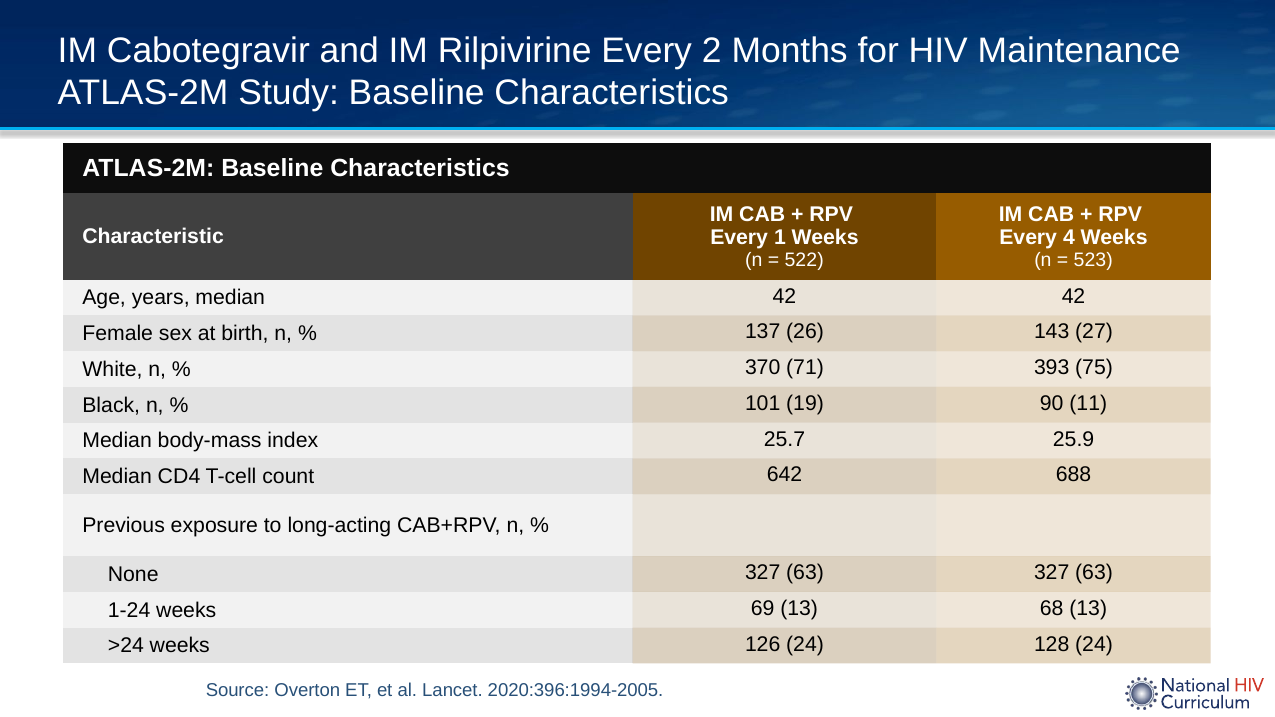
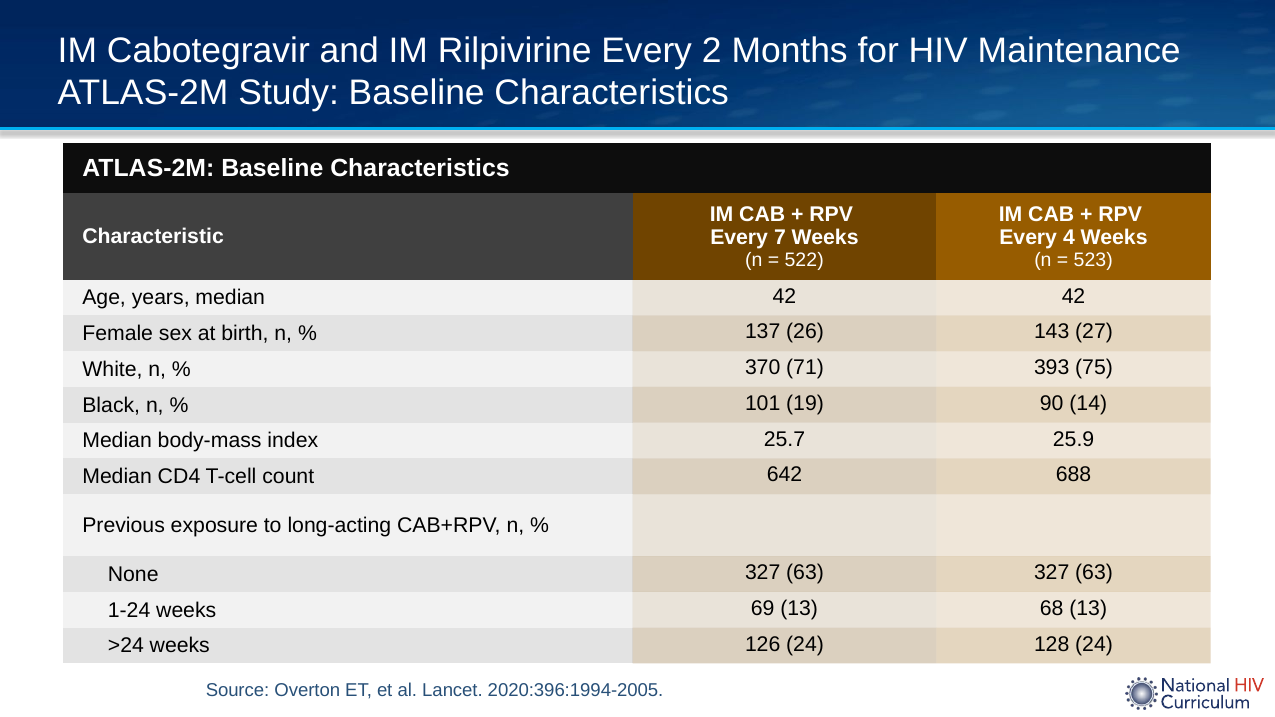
1: 1 -> 7 (780, 238)
11: 11 -> 14 (1088, 404)
